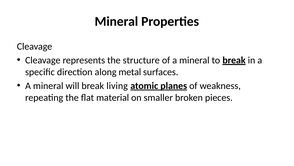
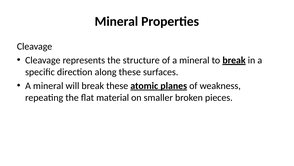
along metal: metal -> these (130, 72)
break living: living -> these (117, 85)
